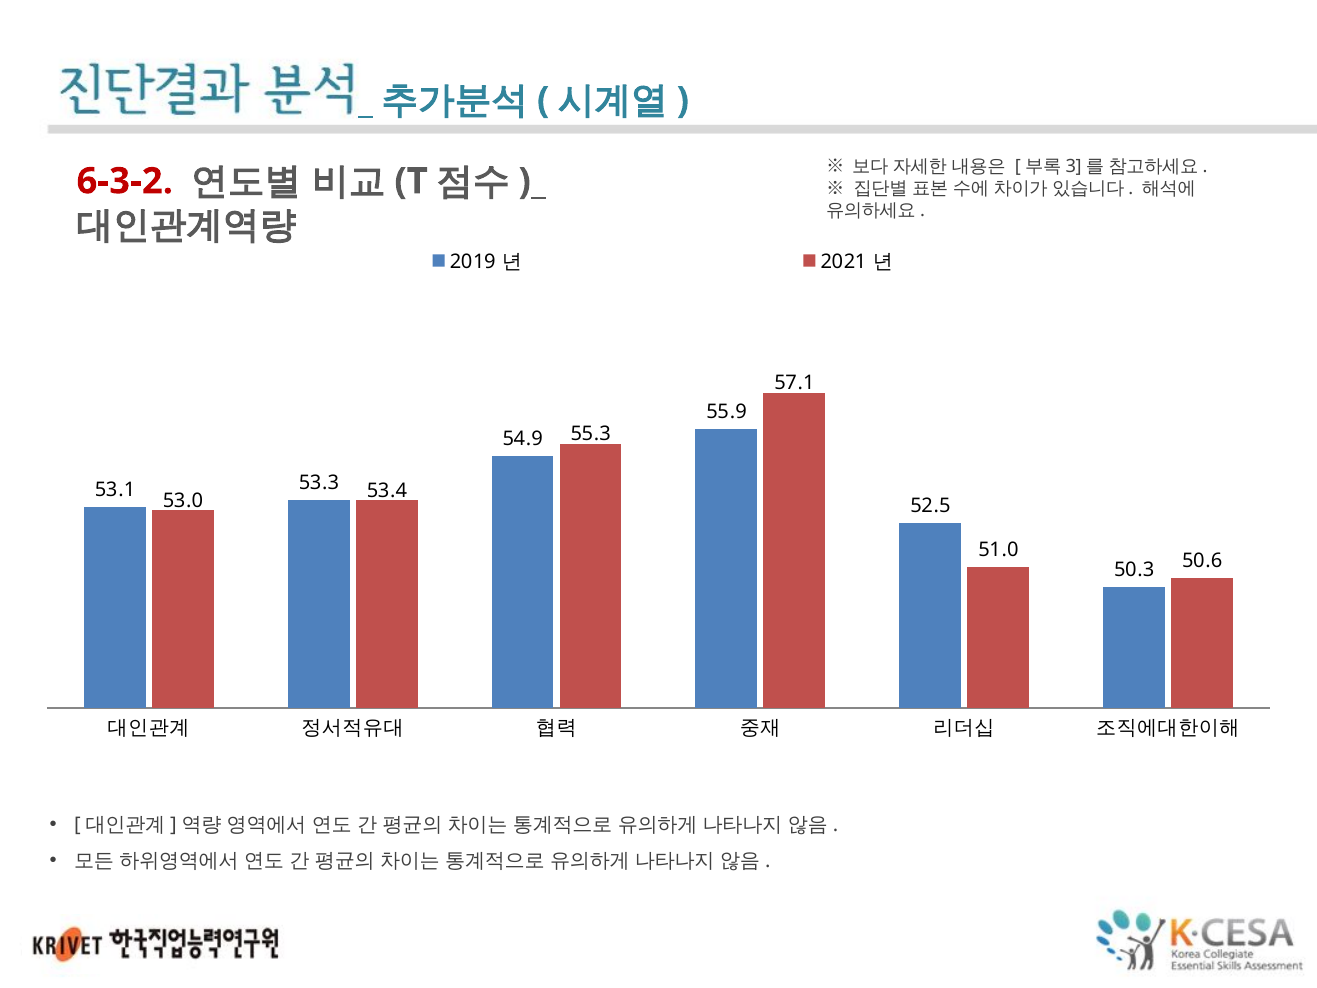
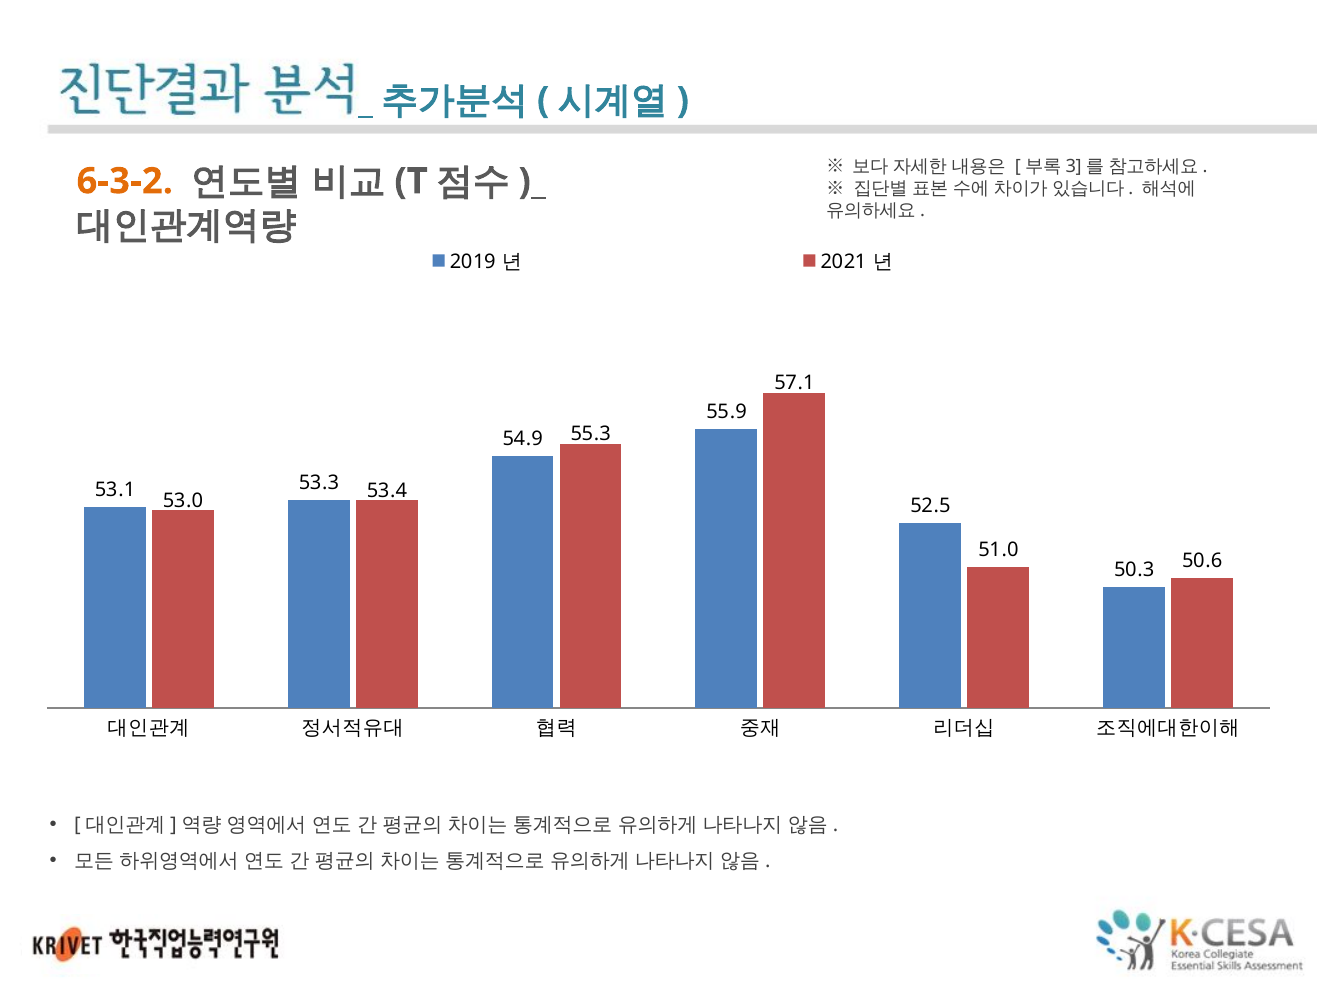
6-3-2 colour: red -> orange (125, 181)
